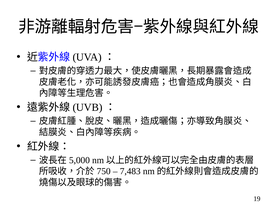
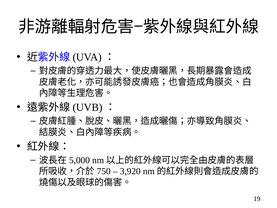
7,483: 7,483 -> 3,920 (130, 171)
